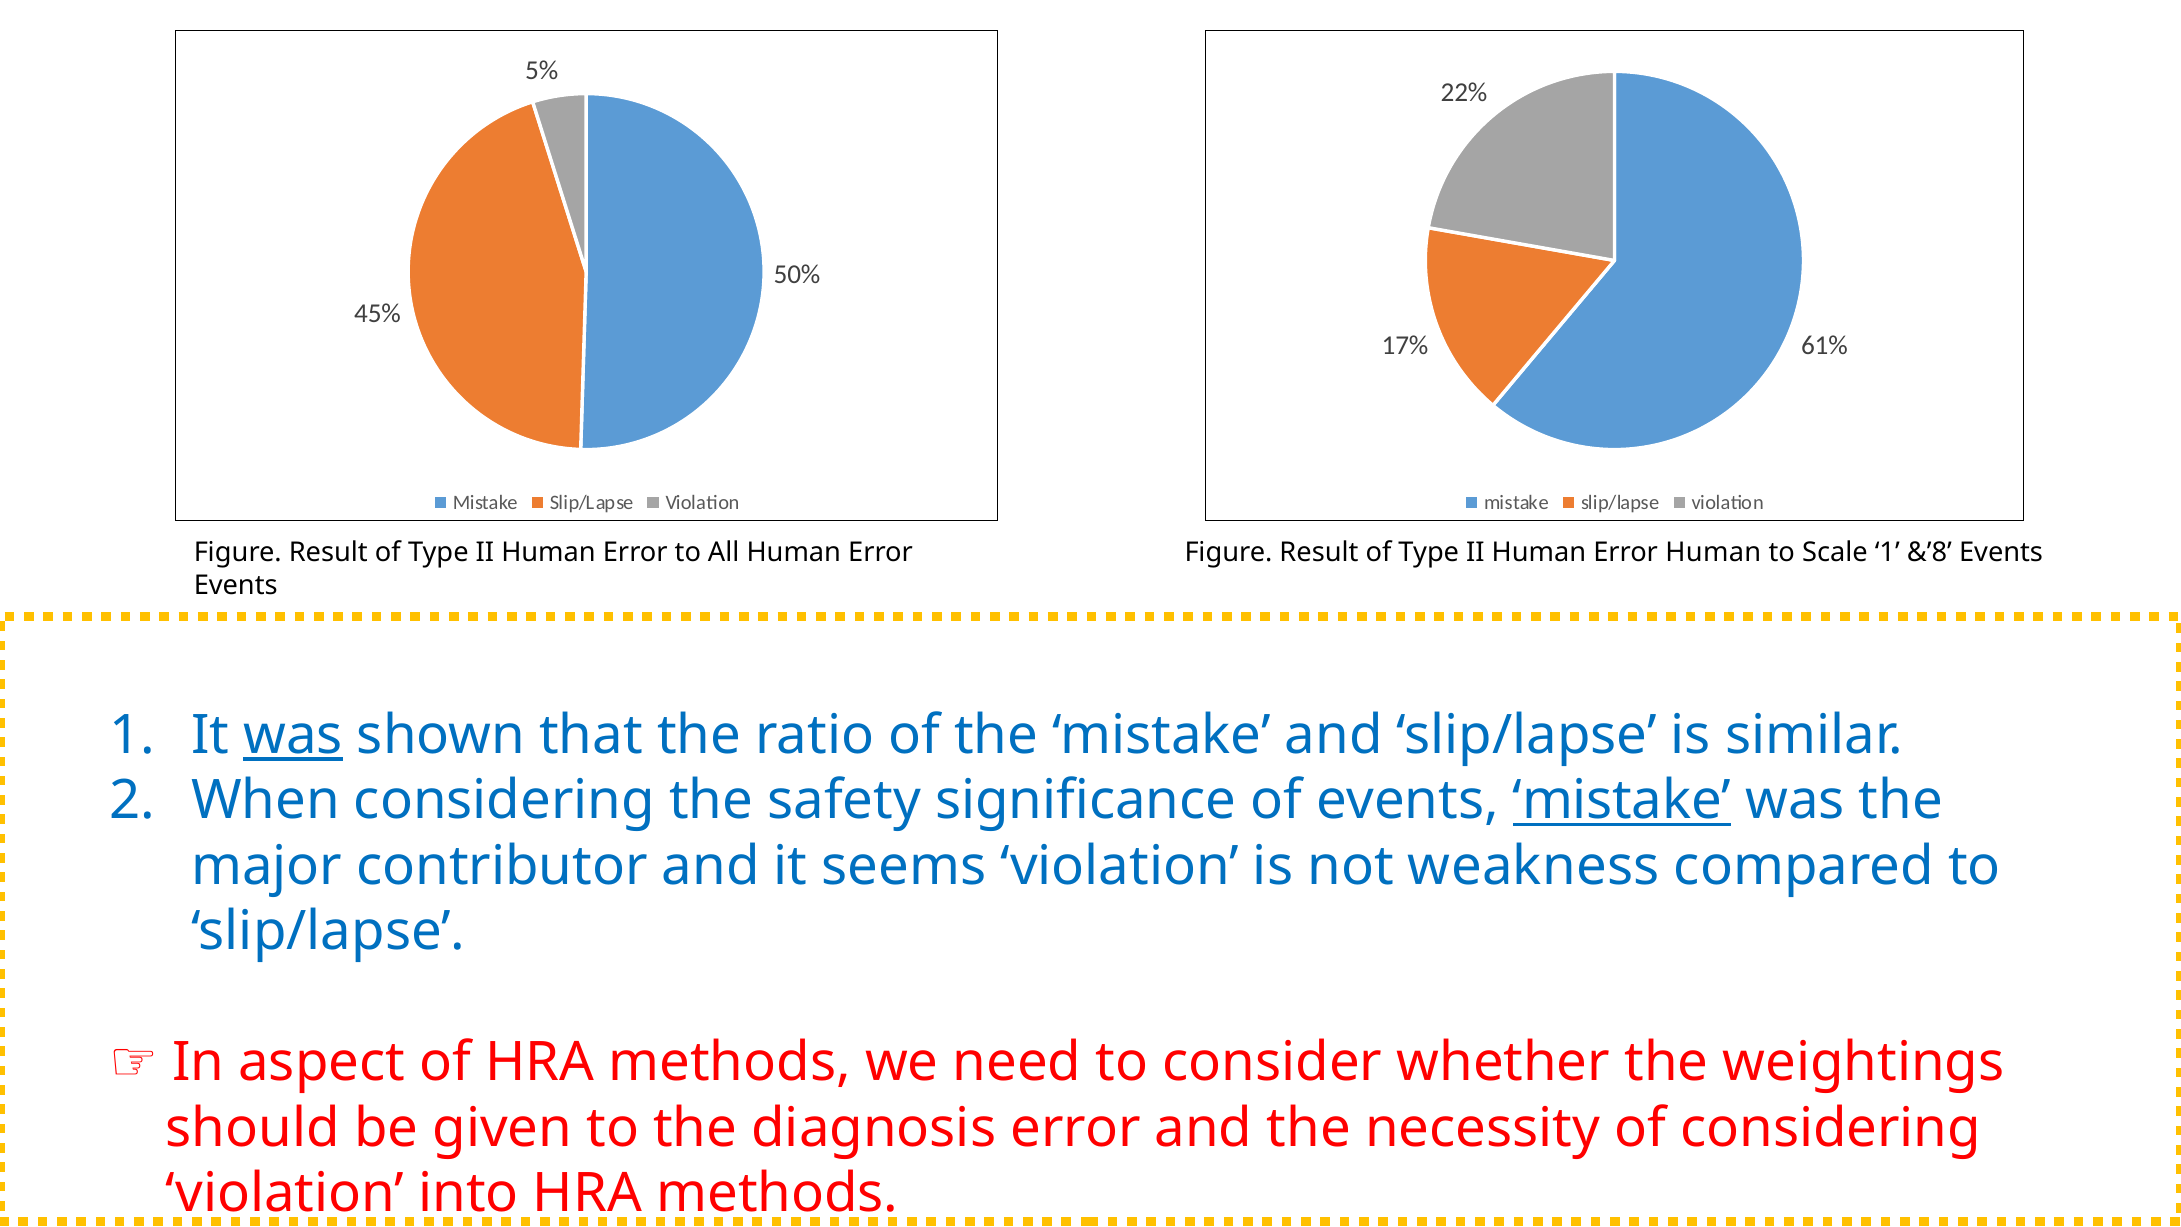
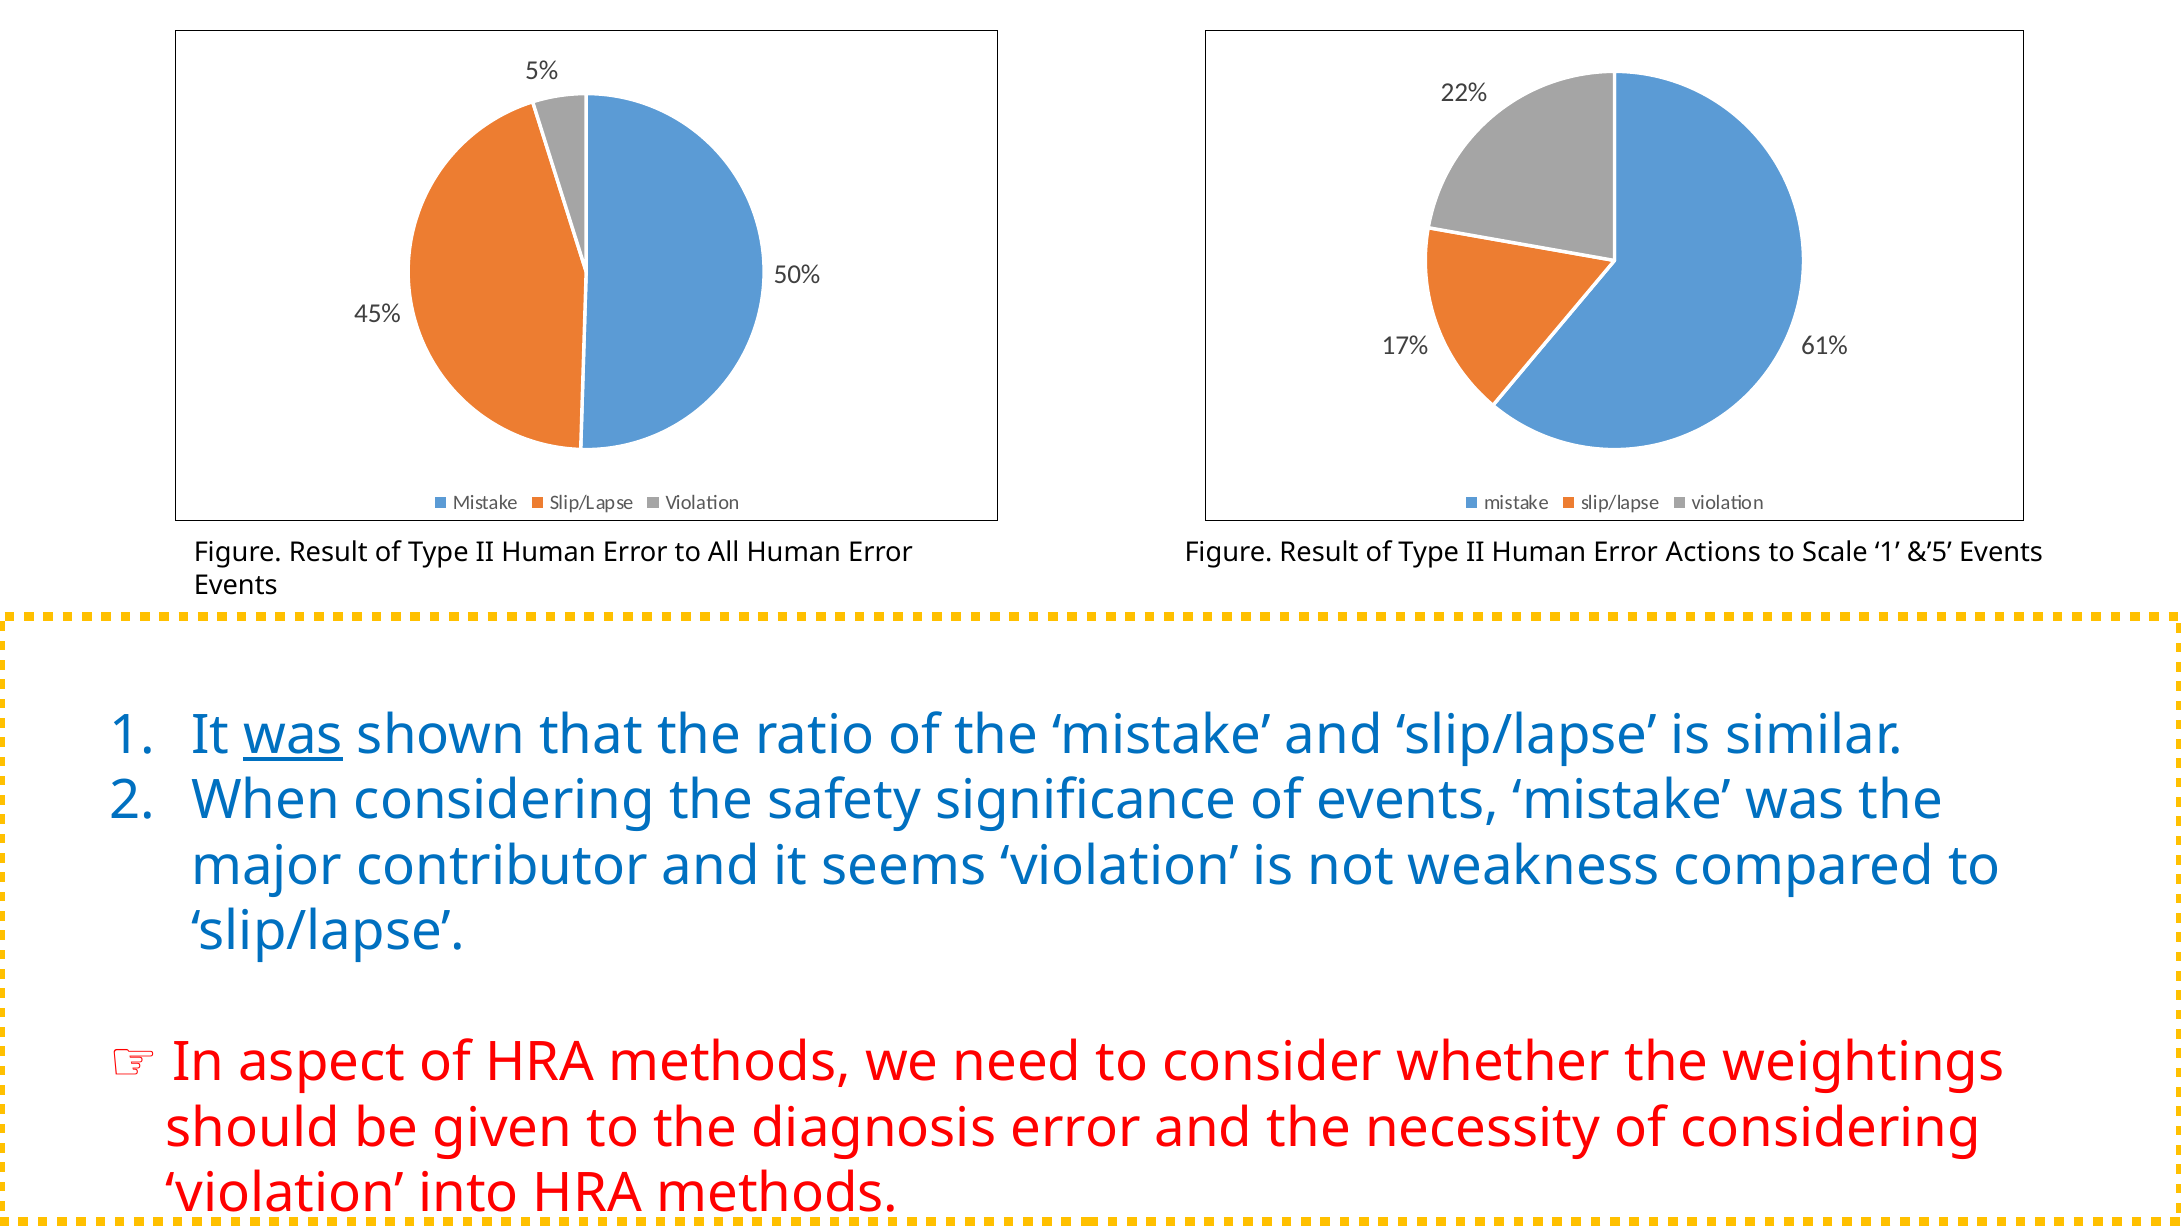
Error Human: Human -> Actions (1713, 553)
&’8: &’8 -> &’5 (1929, 553)
mistake underline: present -> none (1622, 801)
